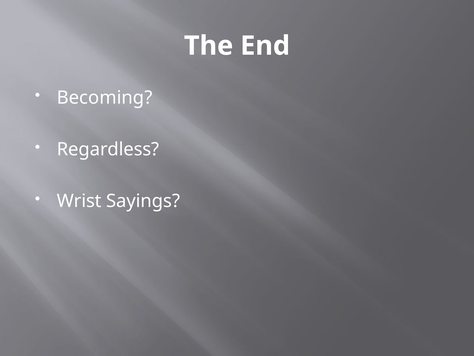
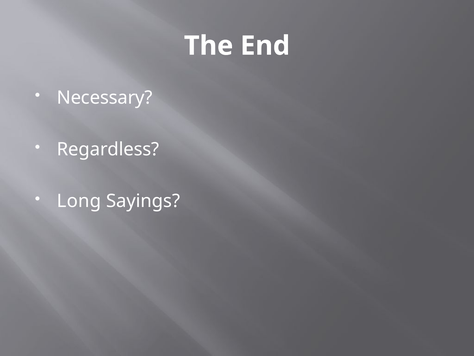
Becoming: Becoming -> Necessary (105, 98)
Wrist: Wrist -> Long (79, 201)
